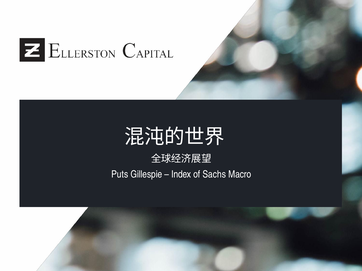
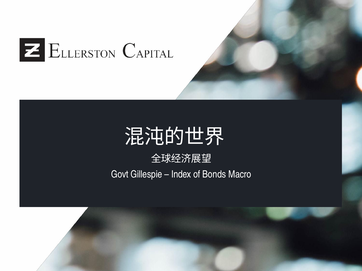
Puts: Puts -> Govt (120, 175)
Sachs: Sachs -> Bonds (214, 175)
